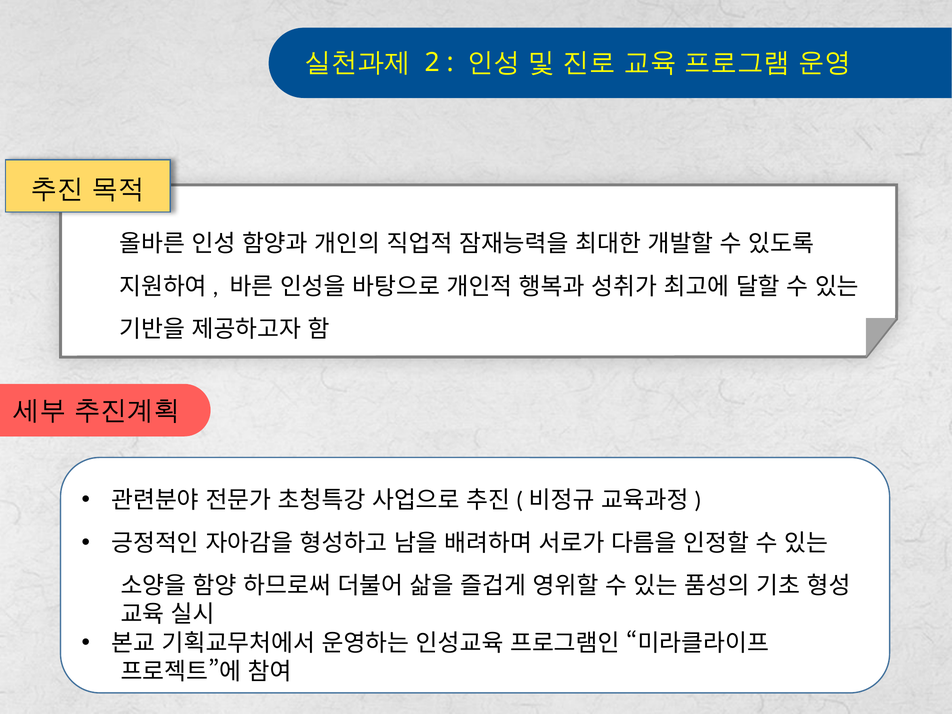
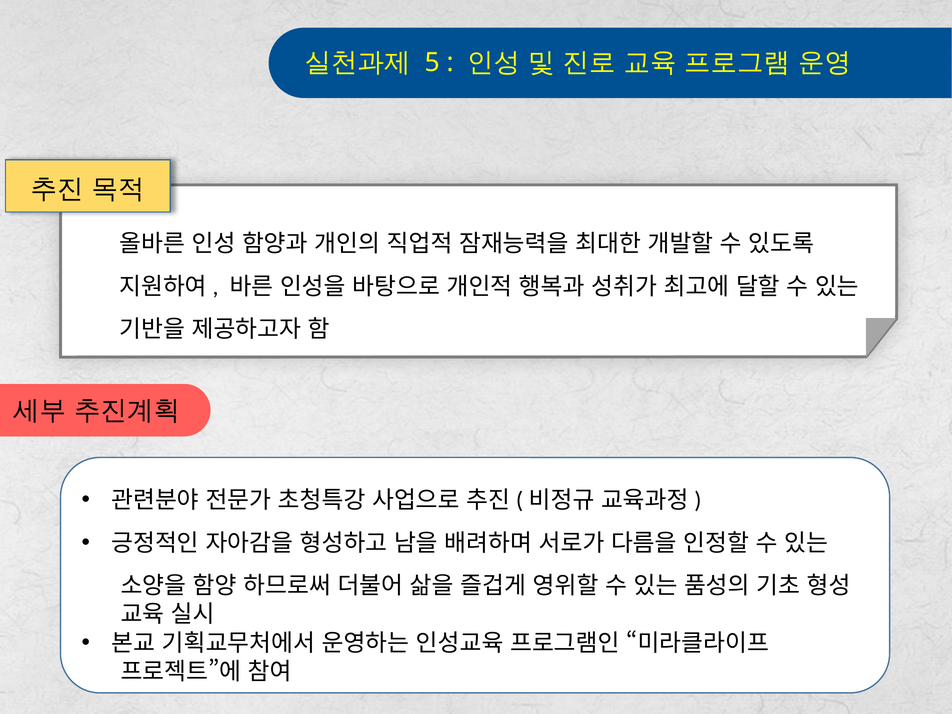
2: 2 -> 5 (433, 63)
